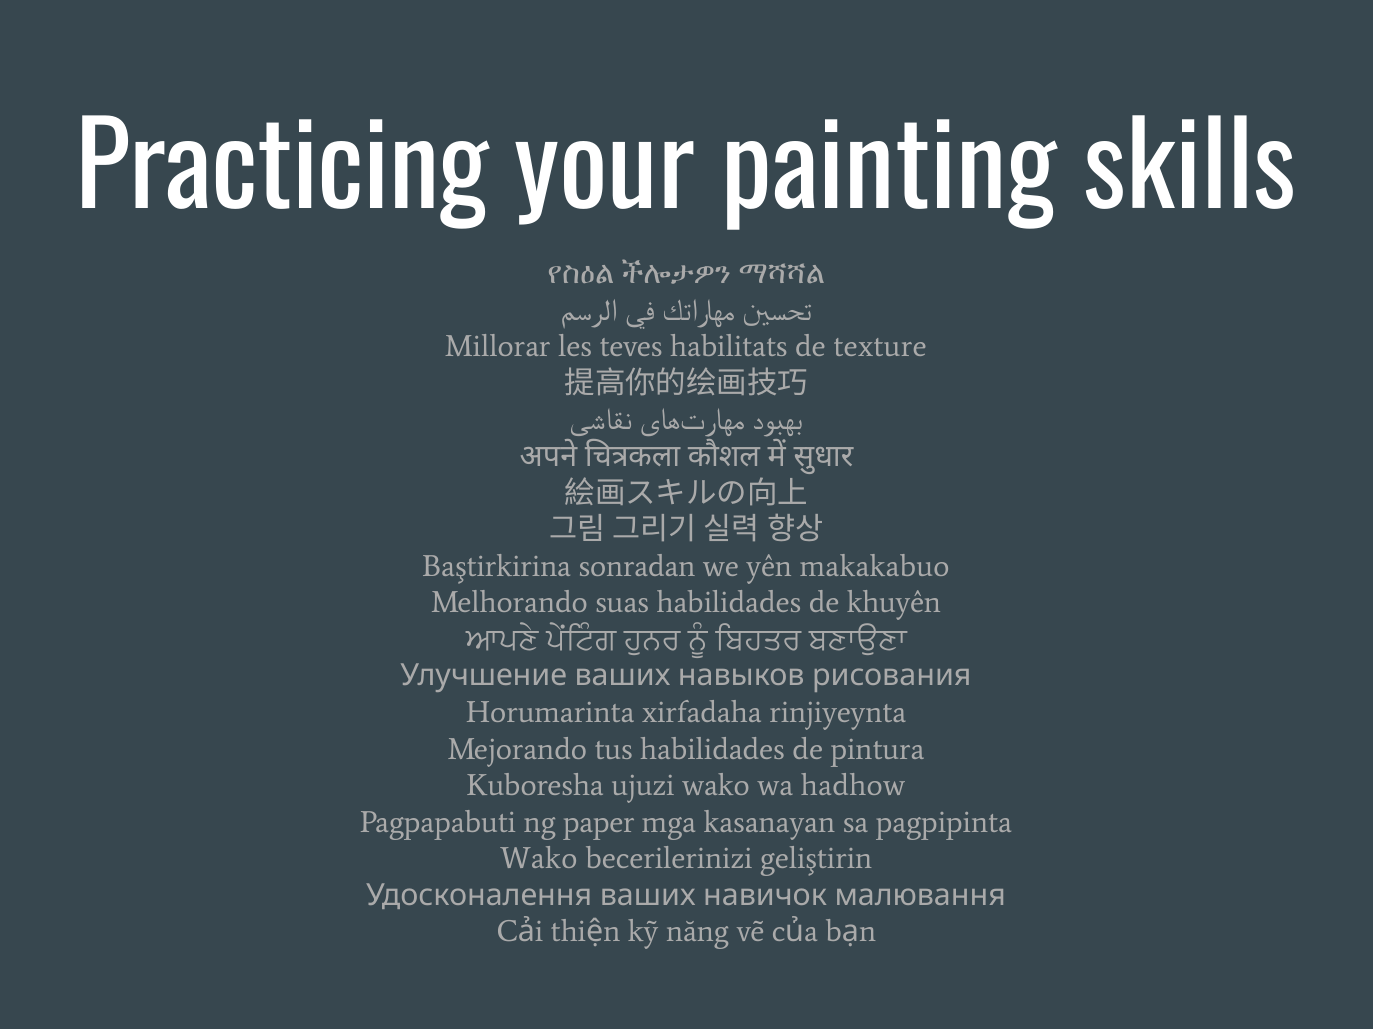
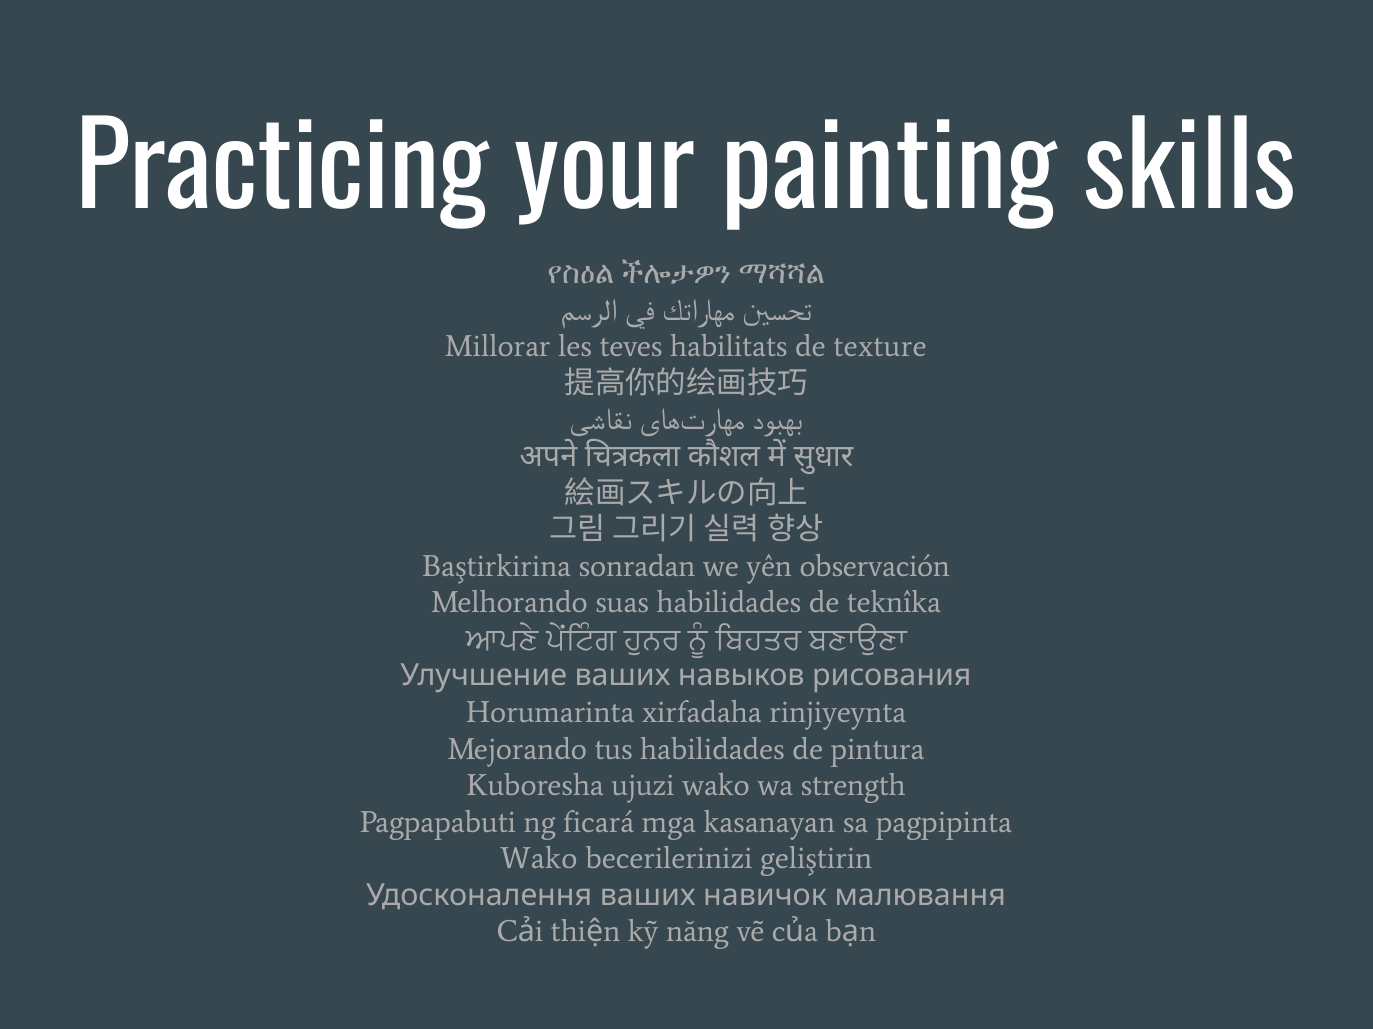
makakabuo: makakabuo -> observación (875, 567)
khuyên: khuyên -> teknîka (894, 603)
hadhow: hadhow -> strength (853, 786)
paper: paper -> ficará (599, 823)
